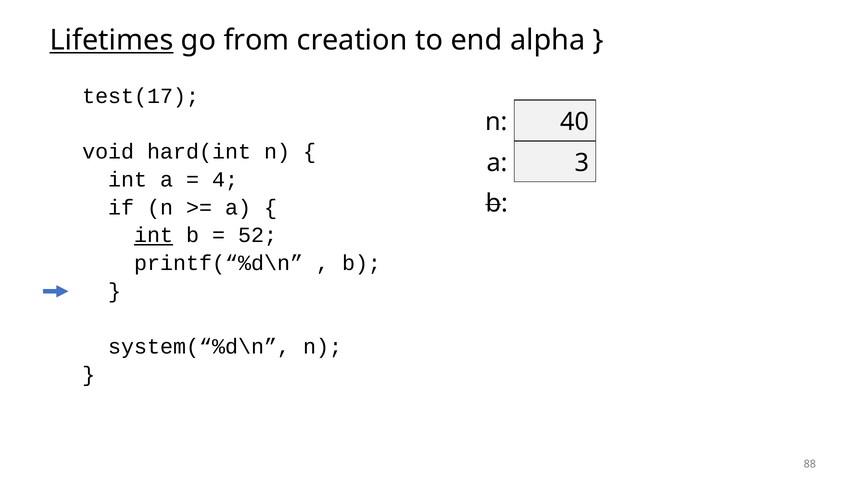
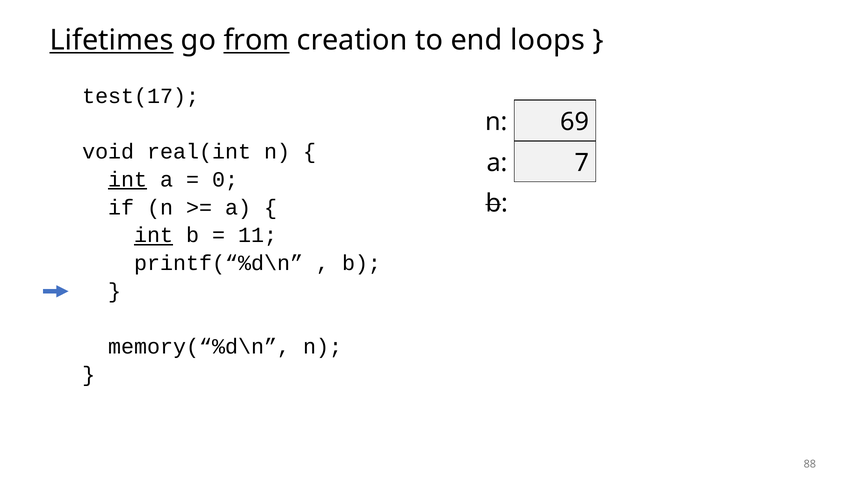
from underline: none -> present (257, 40)
alpha: alpha -> loops (548, 40)
40: 40 -> 69 (575, 122)
hard(int: hard(int -> real(int (199, 152)
3: 3 -> 7 (582, 163)
int underline: none -> present (128, 180)
4: 4 -> 0 (225, 180)
52: 52 -> 11 (258, 235)
system(“%d\n: system(“%d\n -> memory(“%d\n (199, 347)
